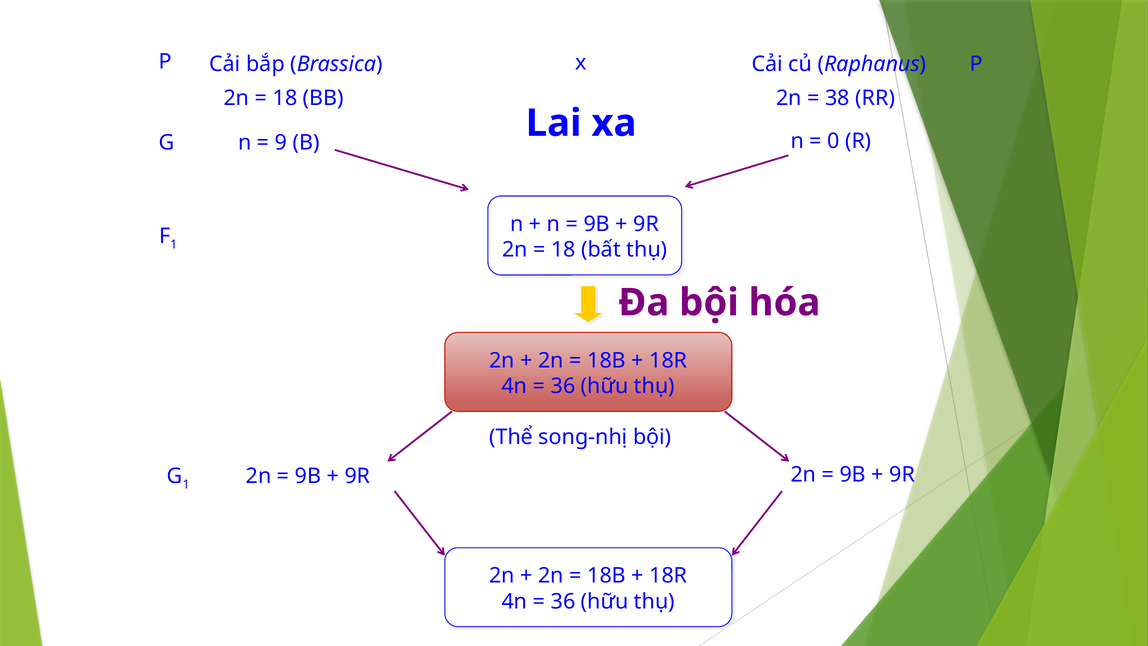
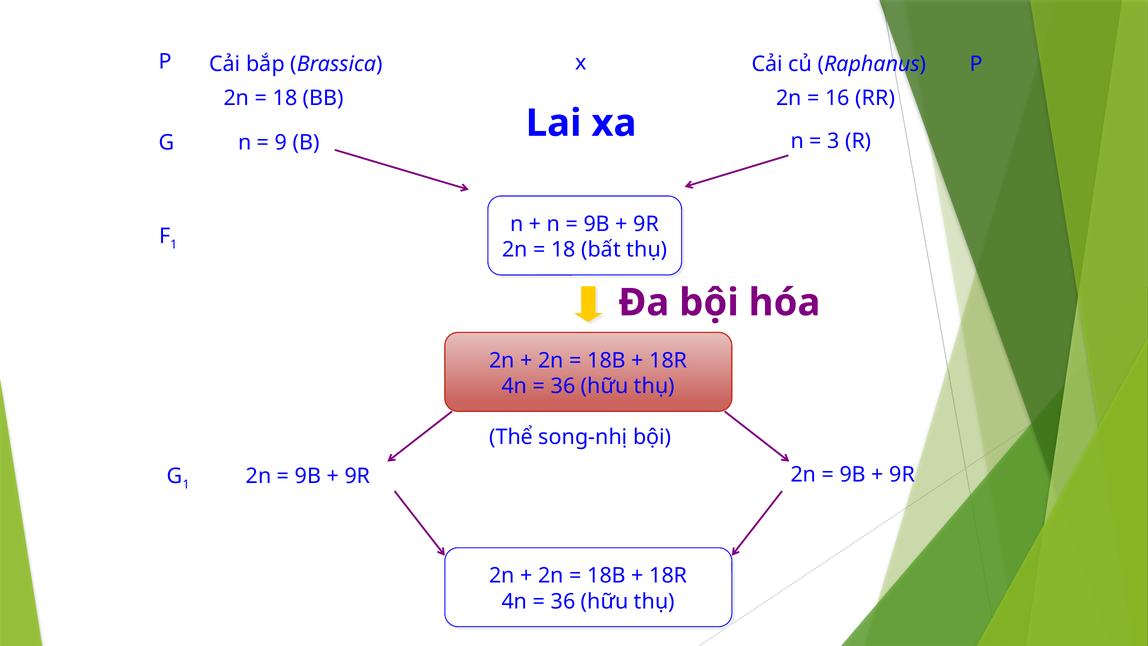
38: 38 -> 16 (837, 98)
0: 0 -> 3 (833, 141)
